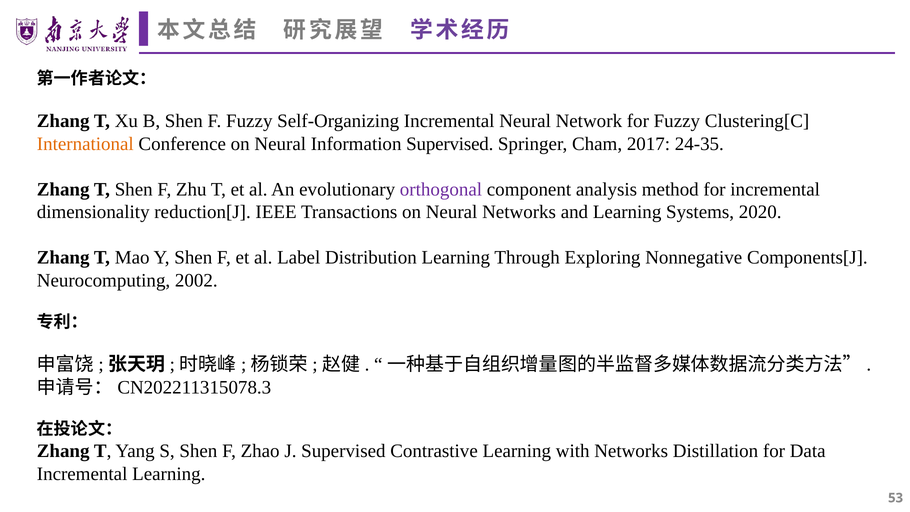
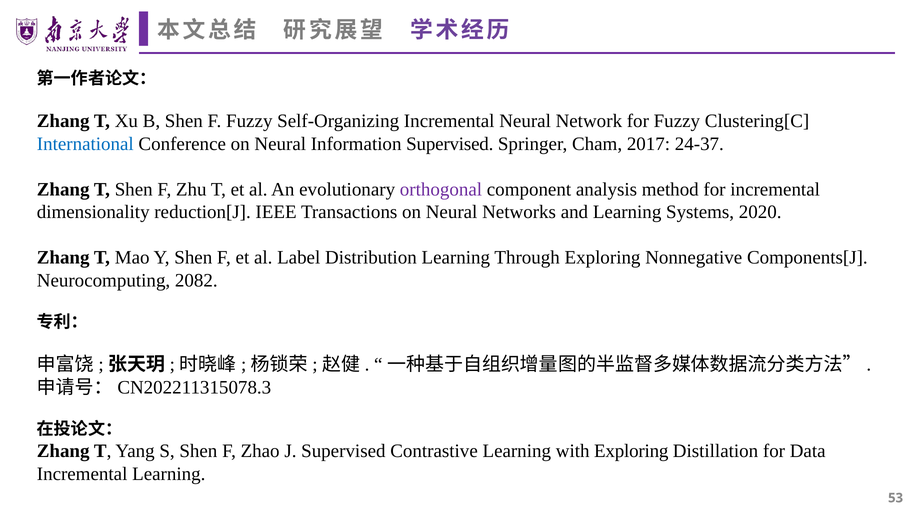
International colour: orange -> blue (85, 144)
24-35: 24-35 -> 24-37 (699, 144)
2002: 2002 -> 2082 (196, 280)
with Networks: Networks -> Exploring (631, 451)
